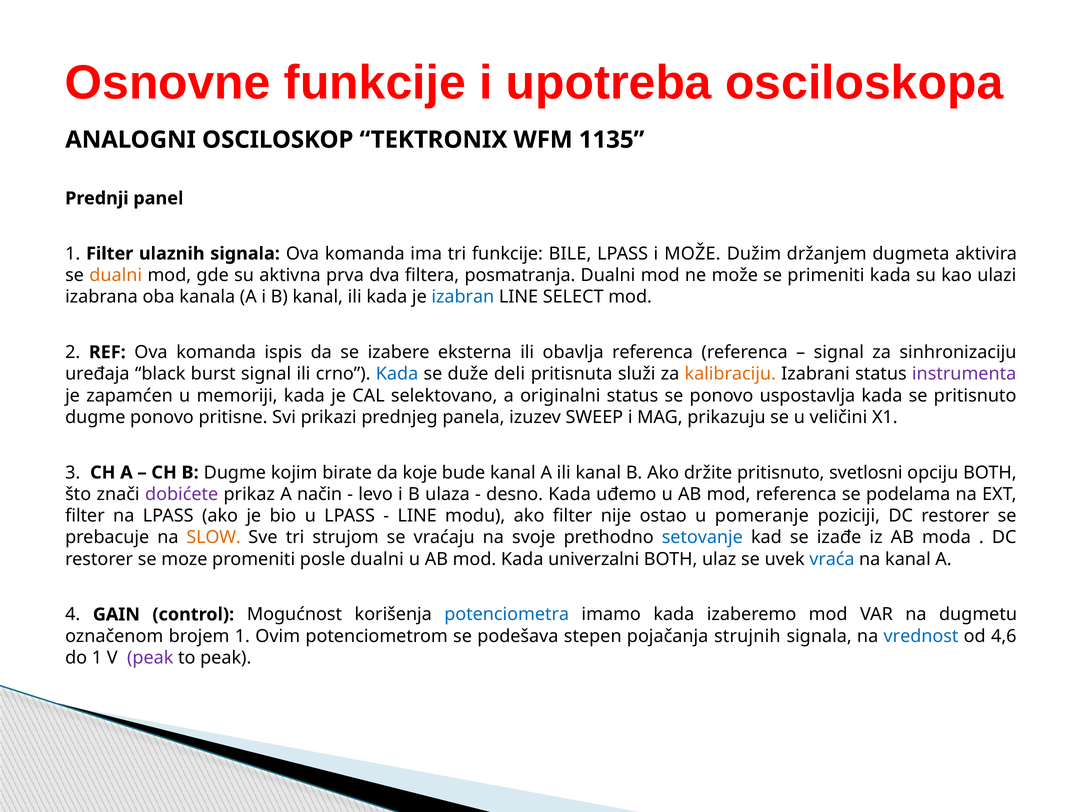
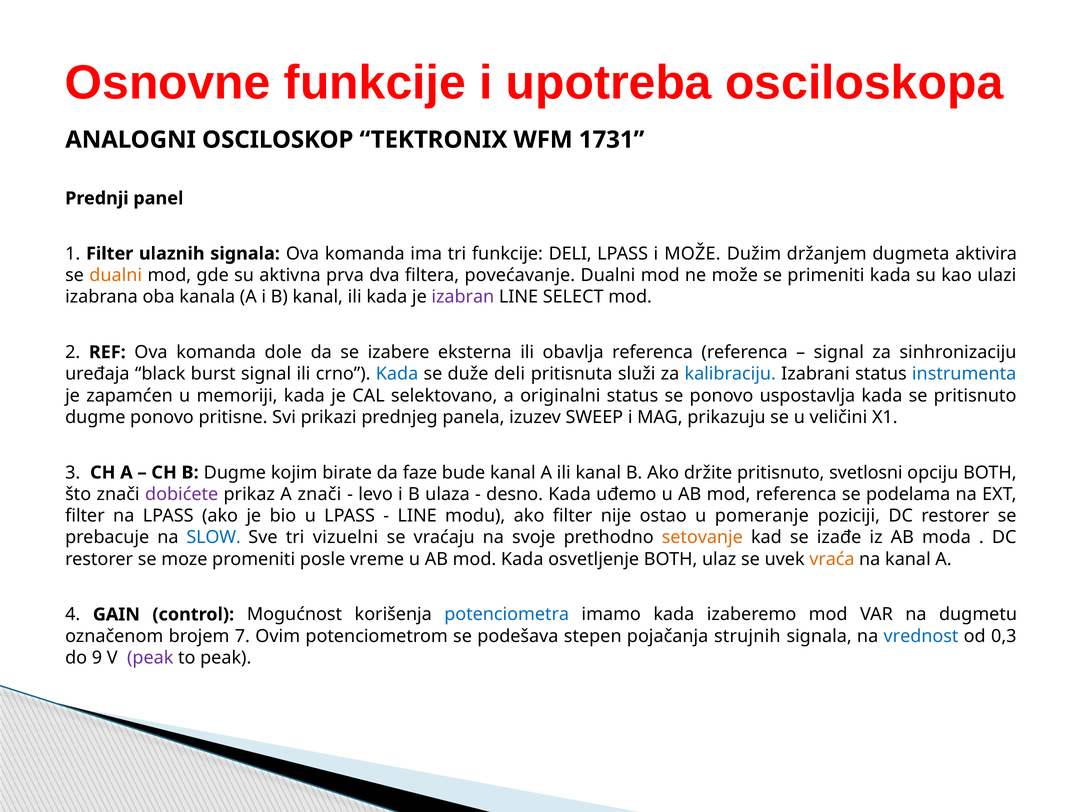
1135: 1135 -> 1731 (612, 140)
funkcije BILE: BILE -> DELI (570, 254)
posmatranja: posmatranja -> povećavanje (520, 275)
izabran colour: blue -> purple (463, 297)
ispis: ispis -> dole (283, 352)
kalibraciju colour: orange -> blue (730, 374)
instrumenta colour: purple -> blue (964, 374)
koje: koje -> faze (420, 473)
A način: način -> znači (319, 494)
SLOW colour: orange -> blue (214, 538)
strujom: strujom -> vizuelni (346, 538)
setovanje colour: blue -> orange (702, 538)
posle dualni: dualni -> vreme (377, 559)
univerzalni: univerzalni -> osvetljenje (594, 559)
vraća colour: blue -> orange (832, 559)
brojem 1: 1 -> 7 (242, 636)
4,6: 4,6 -> 0,3 (1004, 636)
do 1: 1 -> 9 (97, 658)
